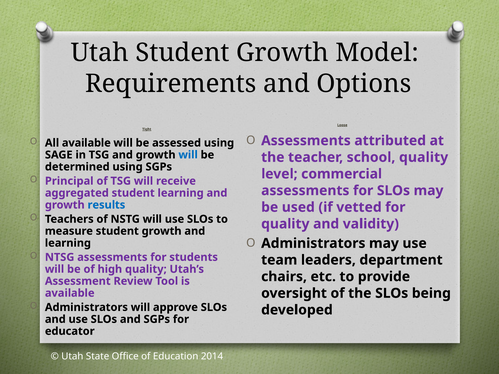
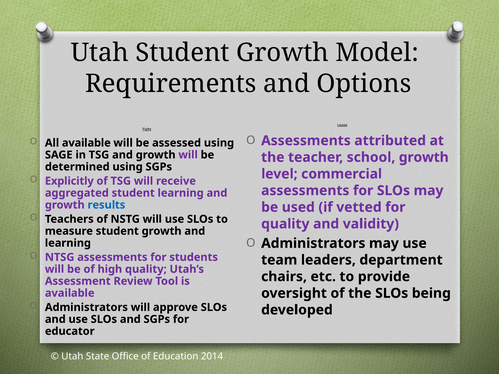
will colour: blue -> purple (188, 155)
school quality: quality -> growth (424, 157)
Principal: Principal -> Explicitly (69, 181)
